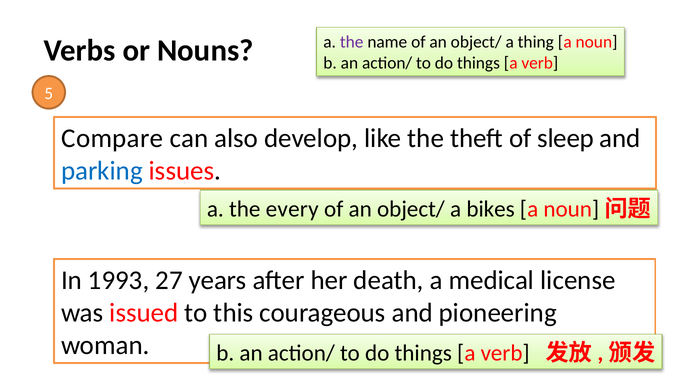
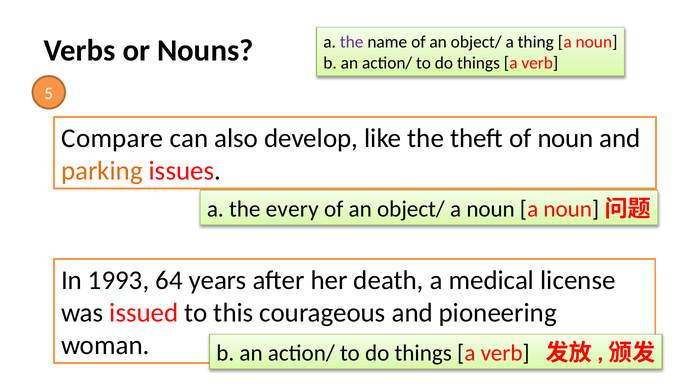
of sleep: sleep -> noun (566, 138)
parking colour: blue -> orange (102, 171)
object/ a bikes: bikes -> noun (491, 209)
27: 27 -> 64 (169, 280)
